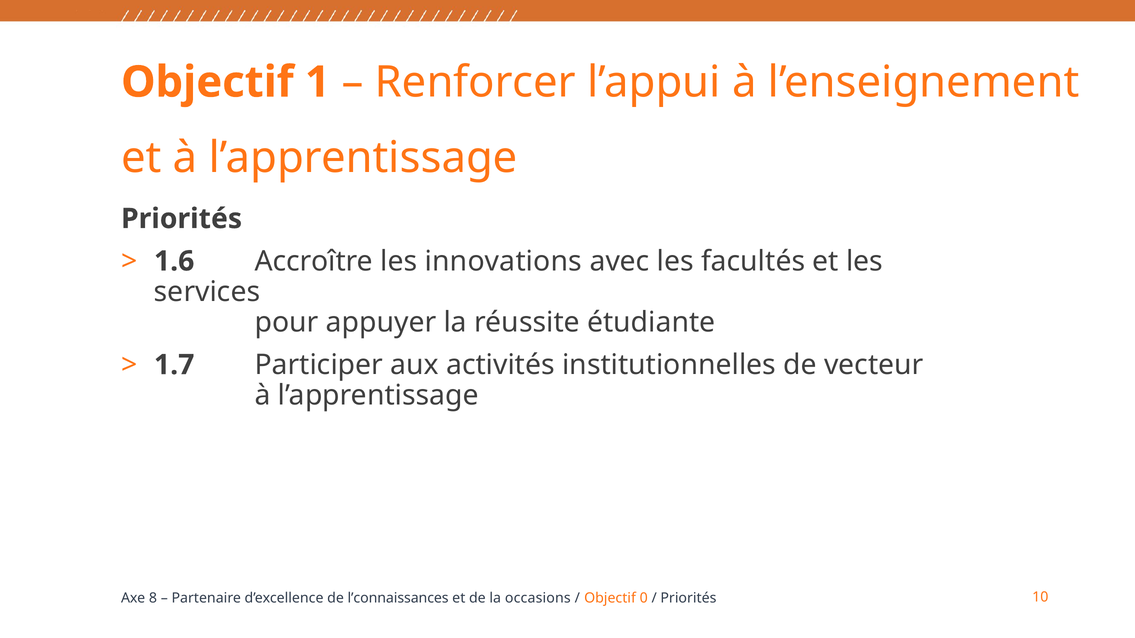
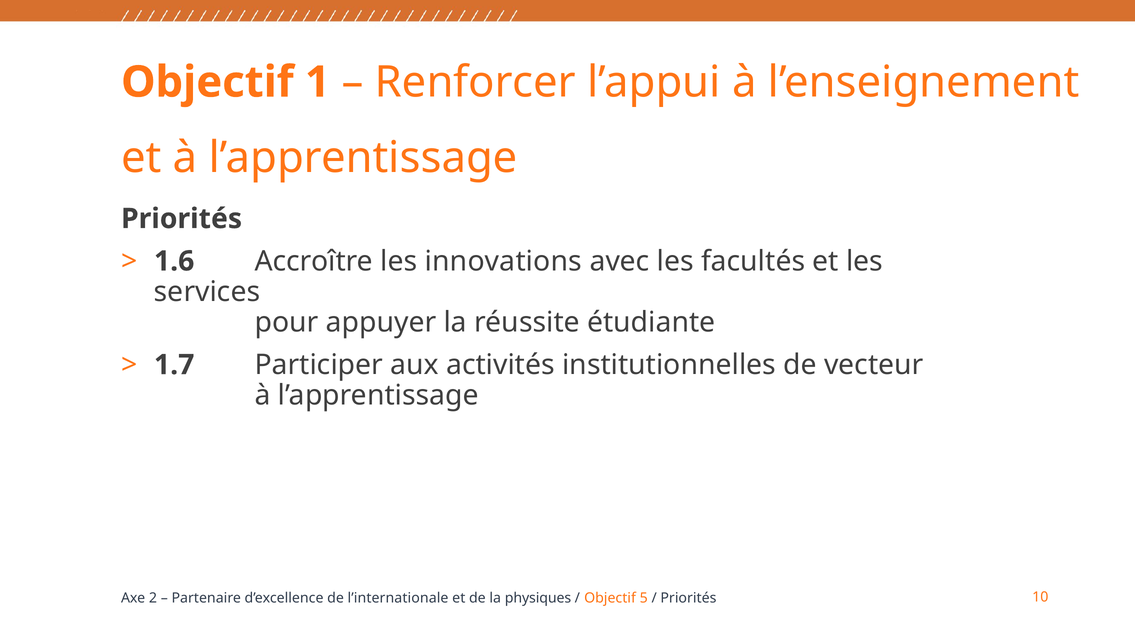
8: 8 -> 2 (153, 598)
l’connaissances: l’connaissances -> l’internationale (398, 598)
occasions: occasions -> physiques (538, 598)
0: 0 -> 5 (644, 598)
